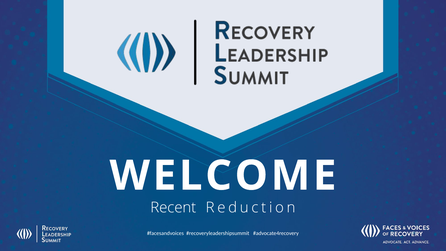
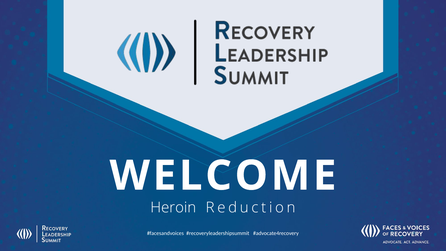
Recent: Recent -> Heroin (173, 208)
